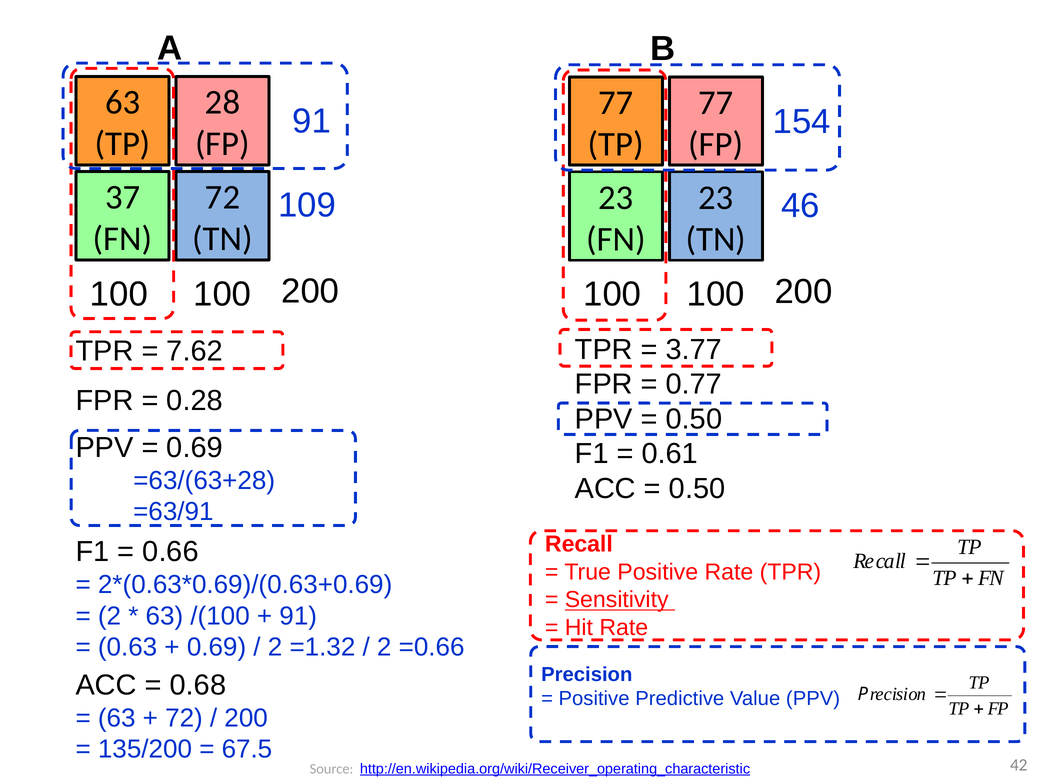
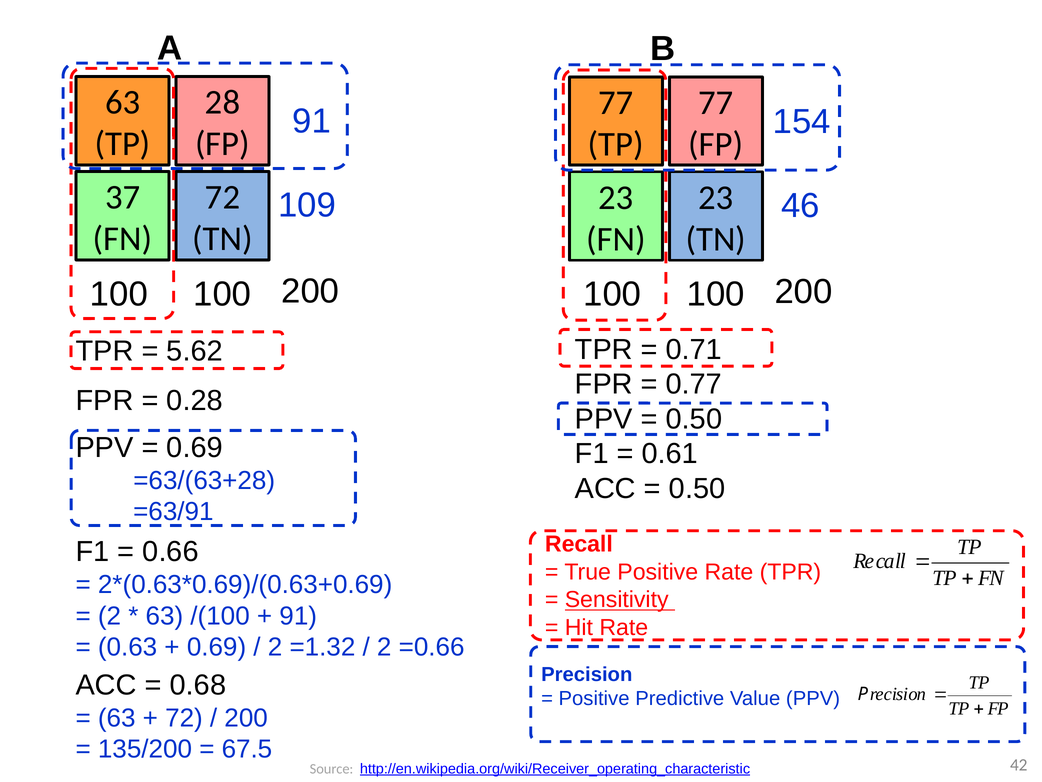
3.77: 3.77 -> 0.71 (694, 349)
7.62: 7.62 -> 5.62 (195, 351)
